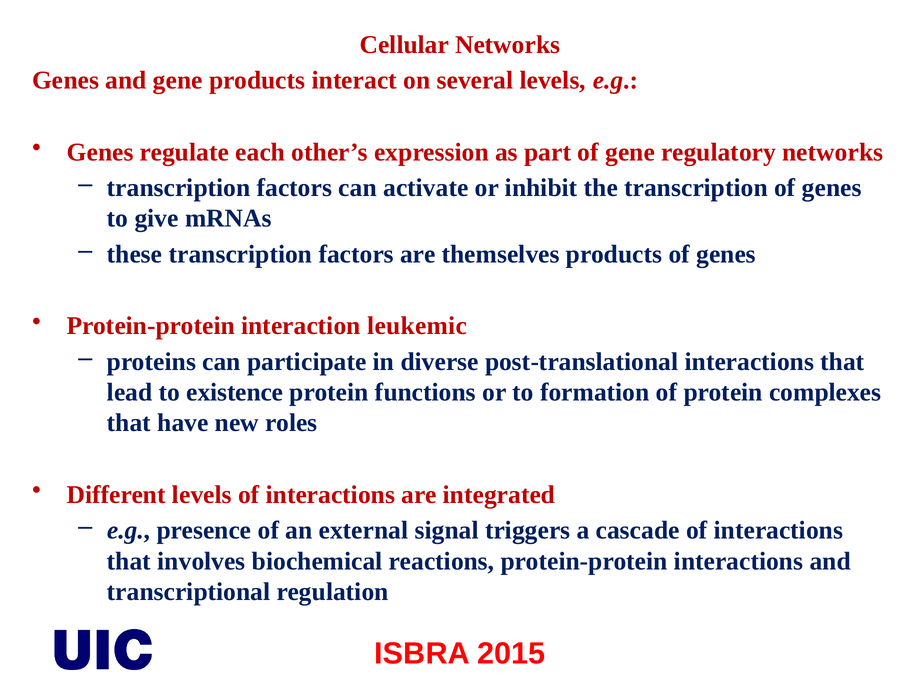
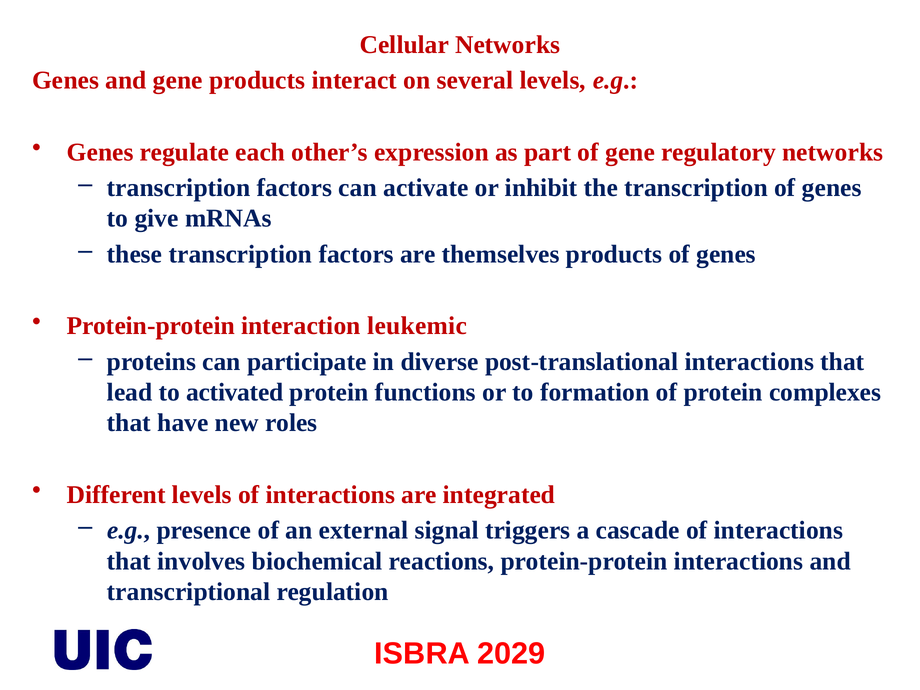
existence: existence -> activated (235, 392)
2015: 2015 -> 2029 (511, 654)
